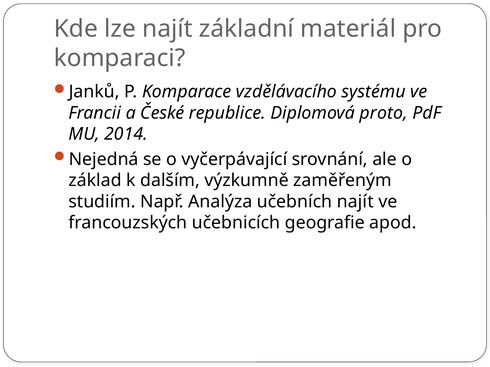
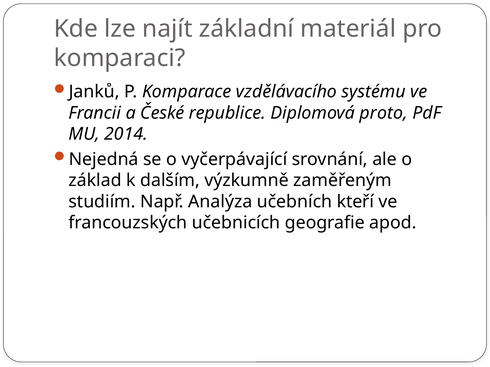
učebních najít: najít -> kteří (355, 202)
